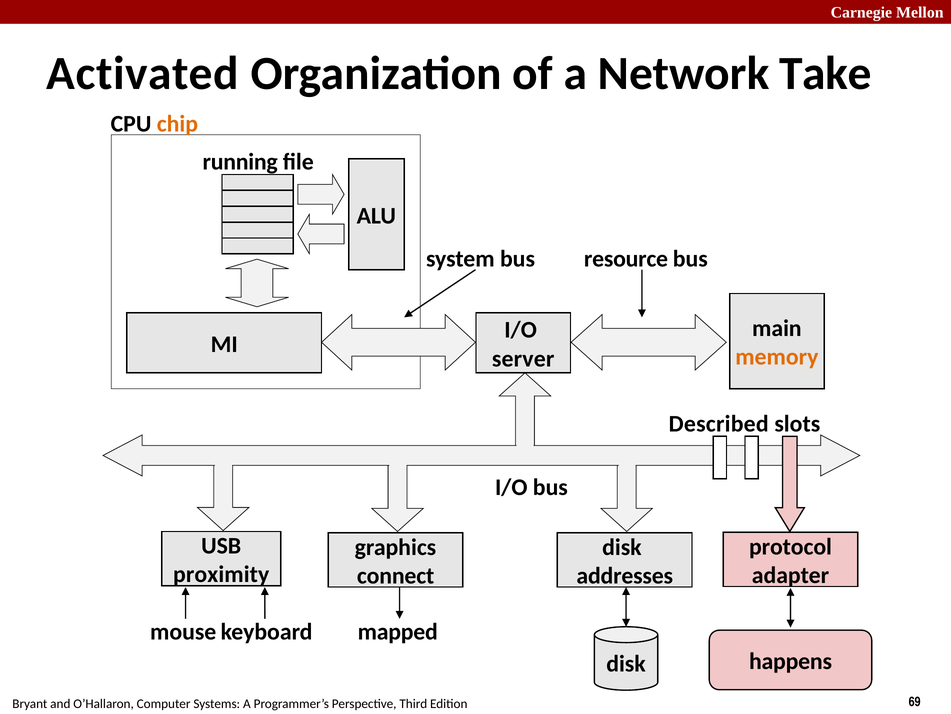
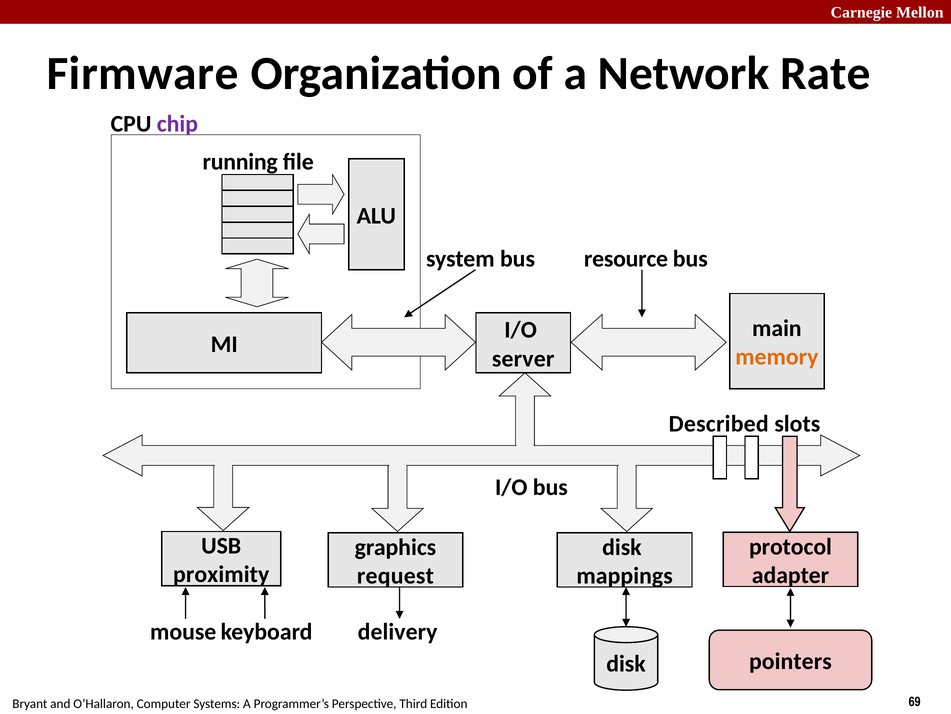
Activated: Activated -> Firmware (143, 74)
Take: Take -> Rate (825, 74)
chip colour: orange -> purple (177, 124)
connect: connect -> request (395, 575)
addresses: addresses -> mappings (625, 575)
mapped: mapped -> delivery (398, 631)
happens: happens -> pointers (790, 661)
